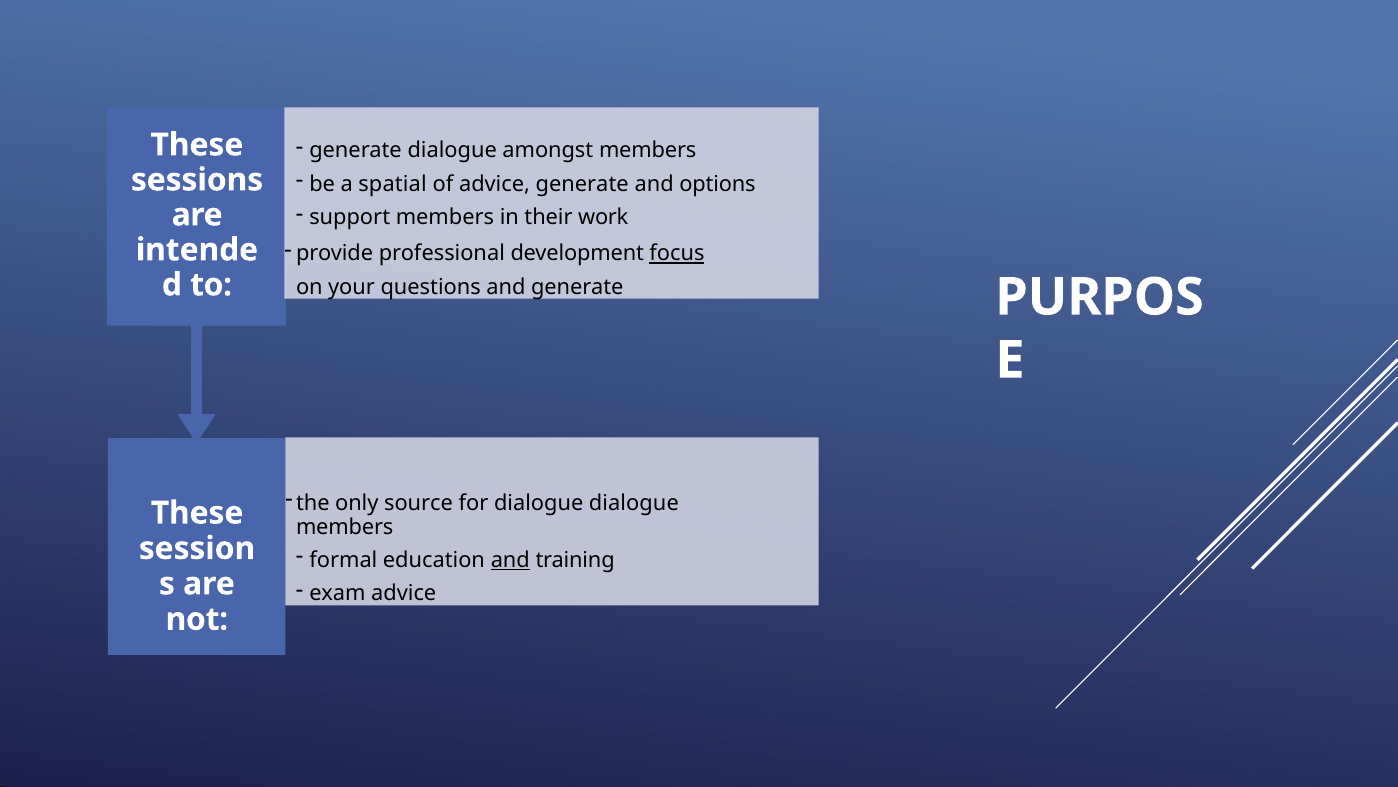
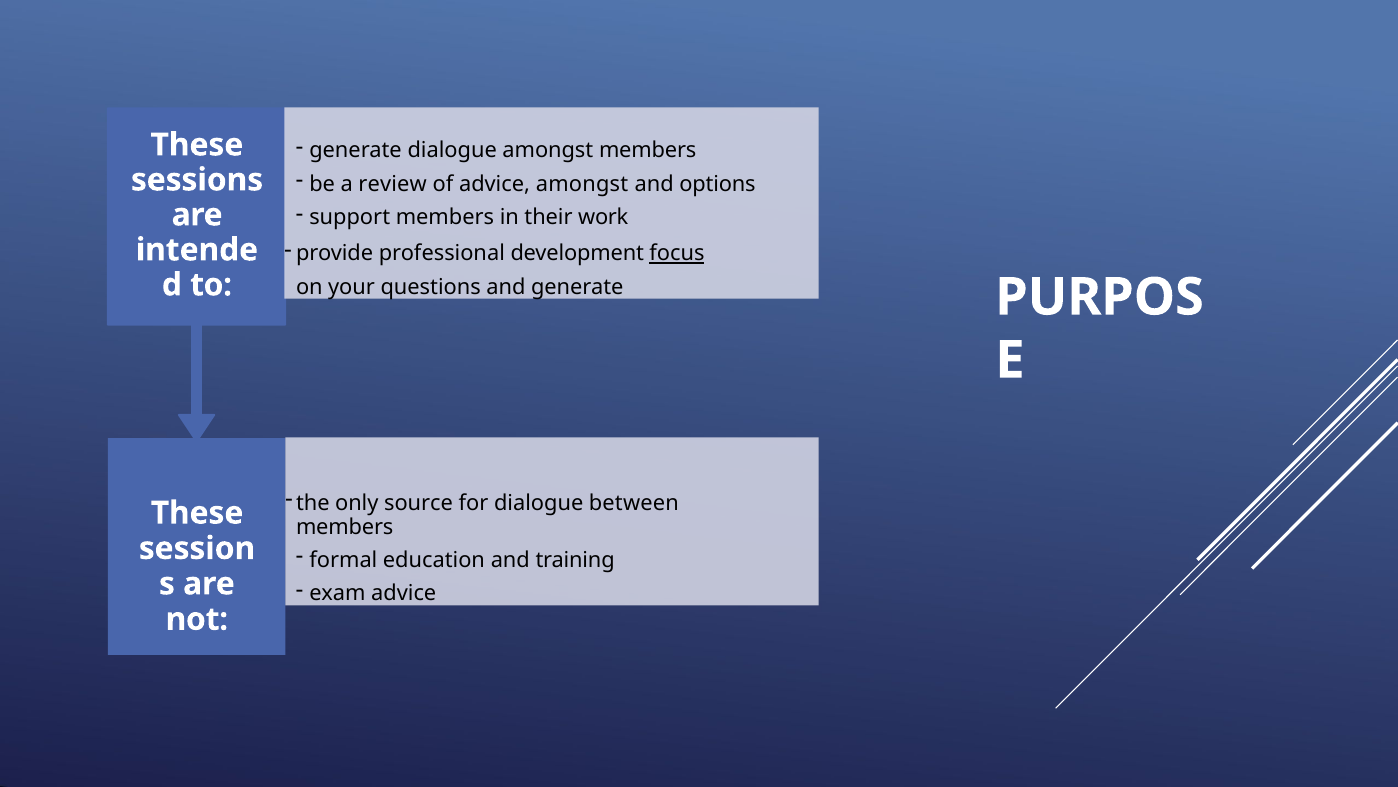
spatial: spatial -> review (393, 184)
advice generate: generate -> amongst (582, 184)
dialogue dialogue: dialogue -> between (634, 502)
and underline: present -> none (510, 560)
